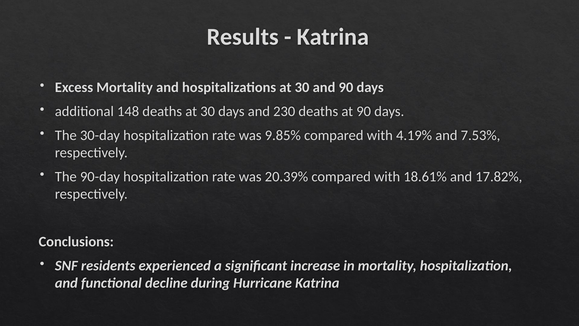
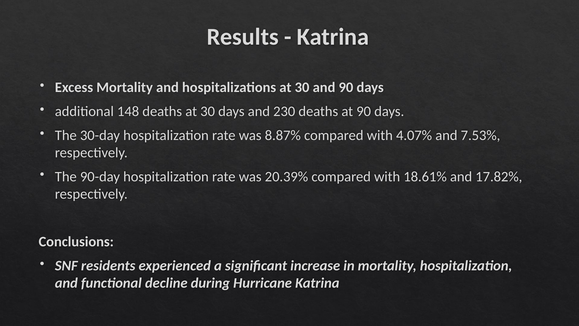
9.85%: 9.85% -> 8.87% (283, 135)
4.19%: 4.19% -> 4.07% (414, 135)
